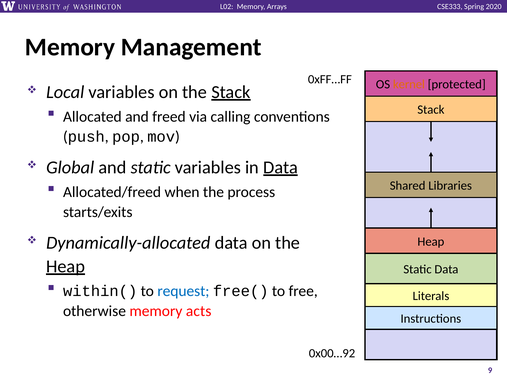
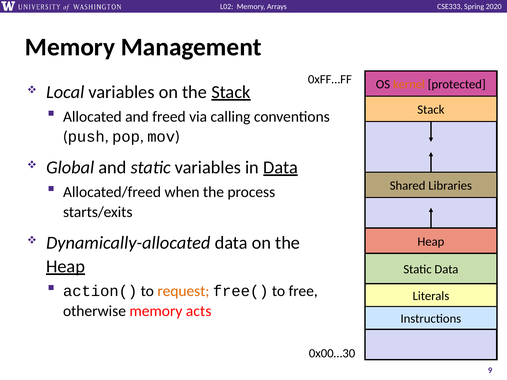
within(: within( -> action( (100, 291)
request colour: blue -> orange (183, 291)
0x00…92: 0x00…92 -> 0x00…30 (332, 353)
